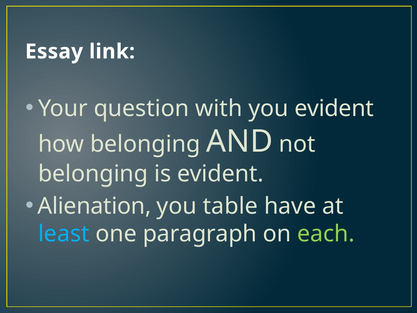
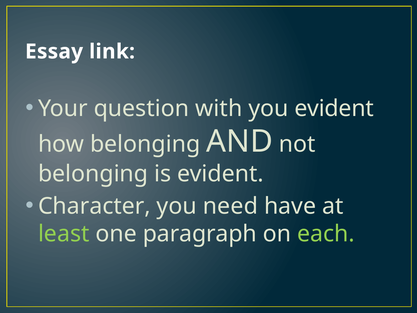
Alienation: Alienation -> Character (94, 206)
table: table -> need (230, 206)
least colour: light blue -> light green (64, 234)
